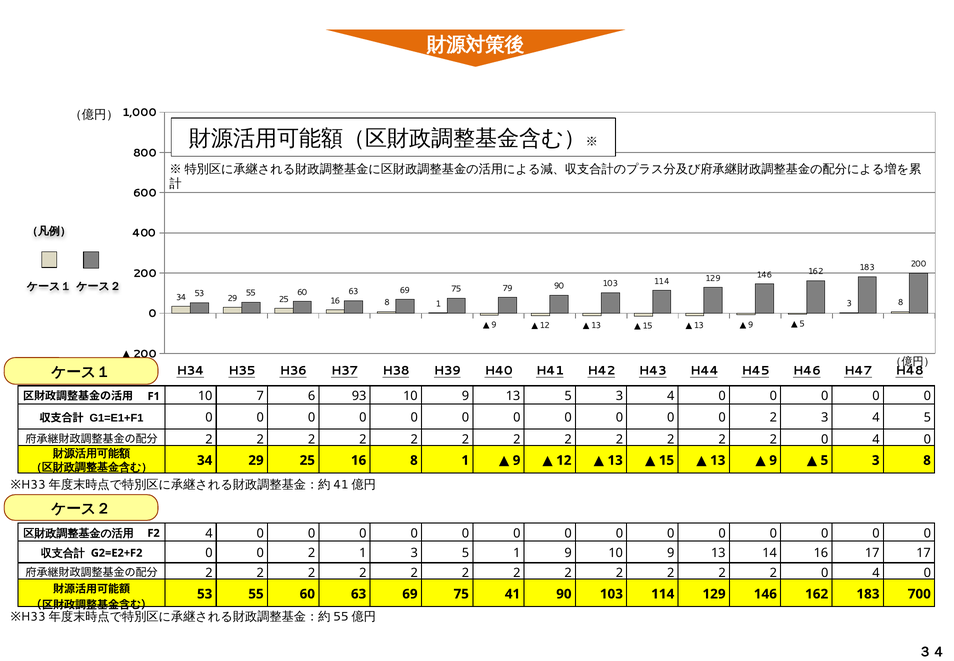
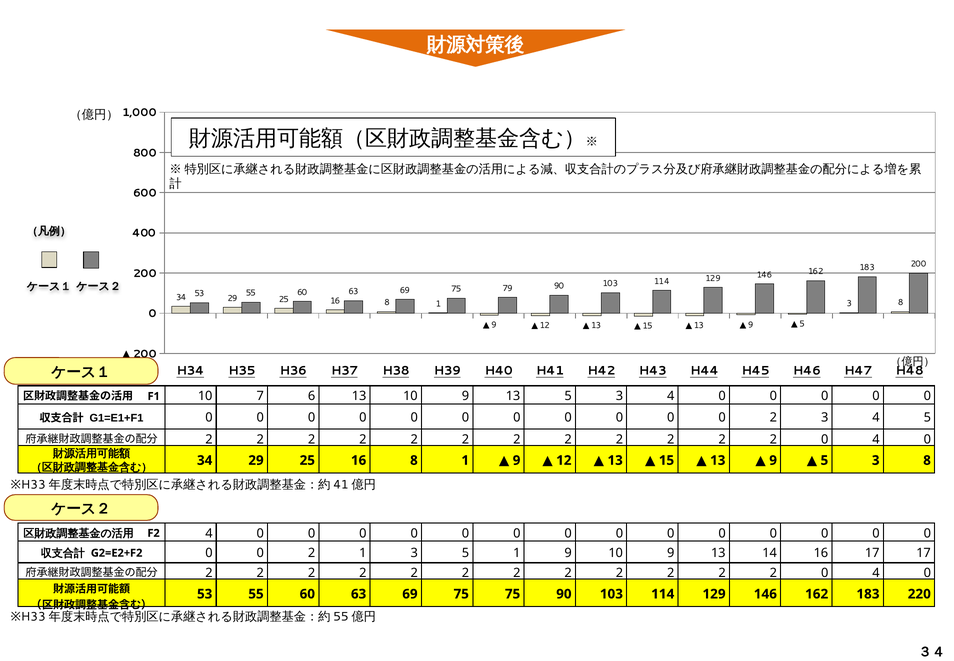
6 93: 93 -> 13 (359, 396)
75 41: 41 -> 75 (513, 594)
700: 700 -> 220 (919, 594)
